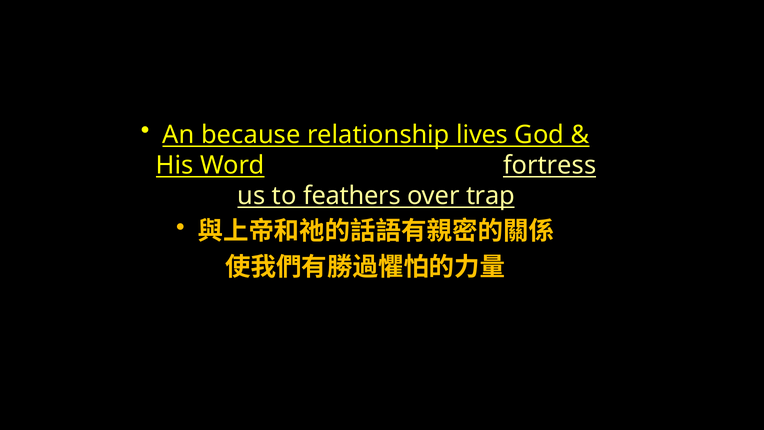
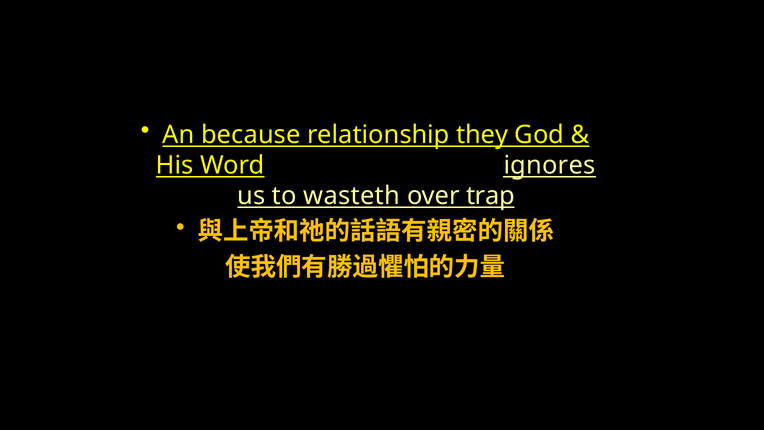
lives: lives -> they (482, 135)
fortress: fortress -> ignores (550, 165)
feathers: feathers -> wasteth (352, 196)
